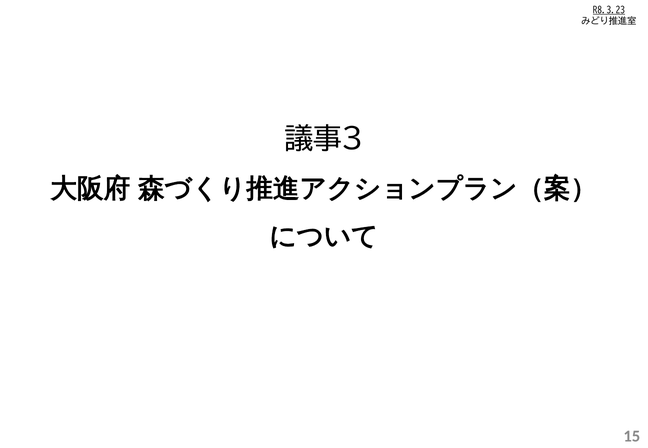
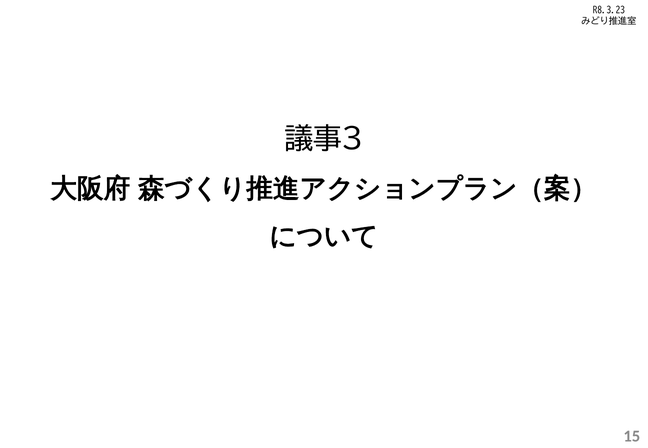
R8.3.23 underline: present -> none (609, 10)
